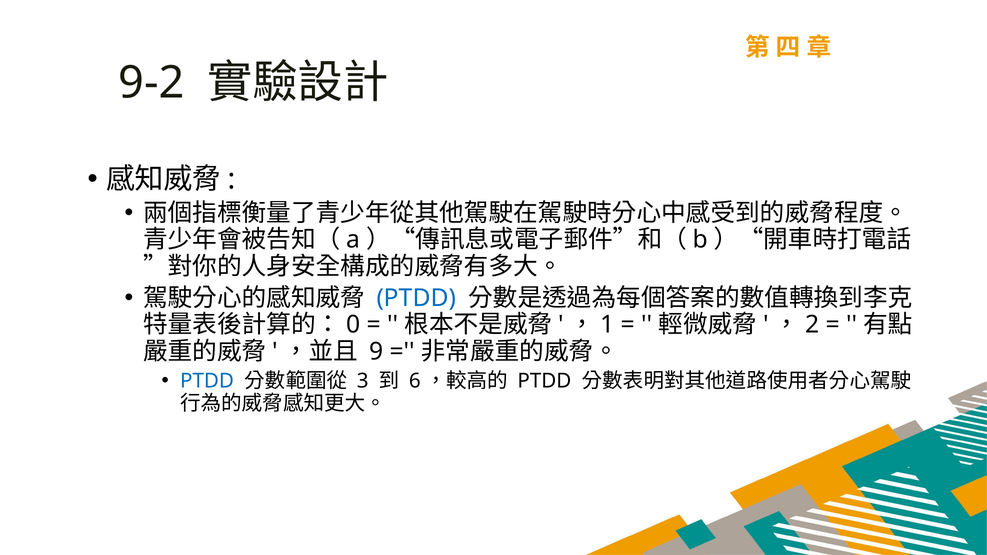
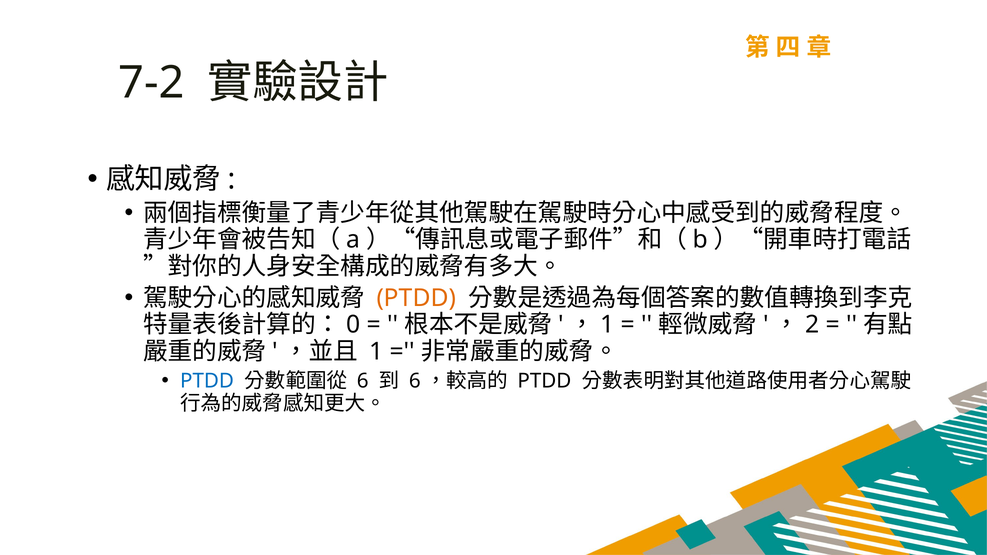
9-2: 9-2 -> 7-2 (152, 83)
PTDD colour: blue -> orange (416, 298)
9: 9 -> 1 (376, 352)
3: 3 -> 6 (363, 381)
